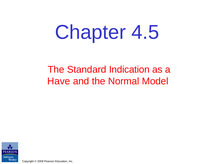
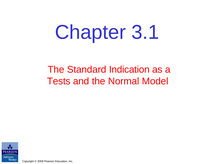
4.5: 4.5 -> 3.1 (145, 32)
Have: Have -> Tests (59, 81)
